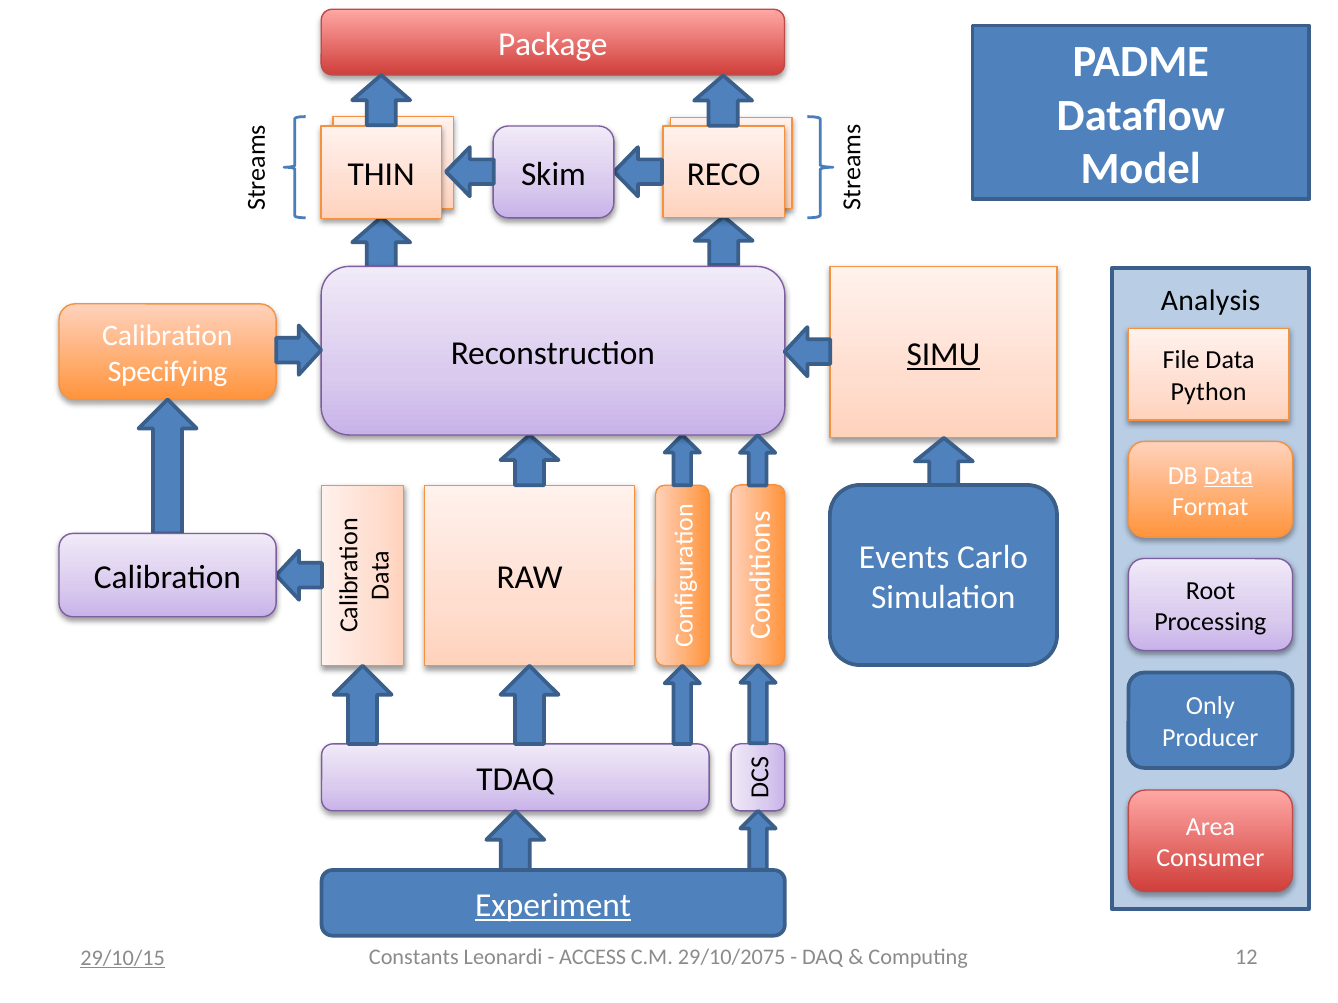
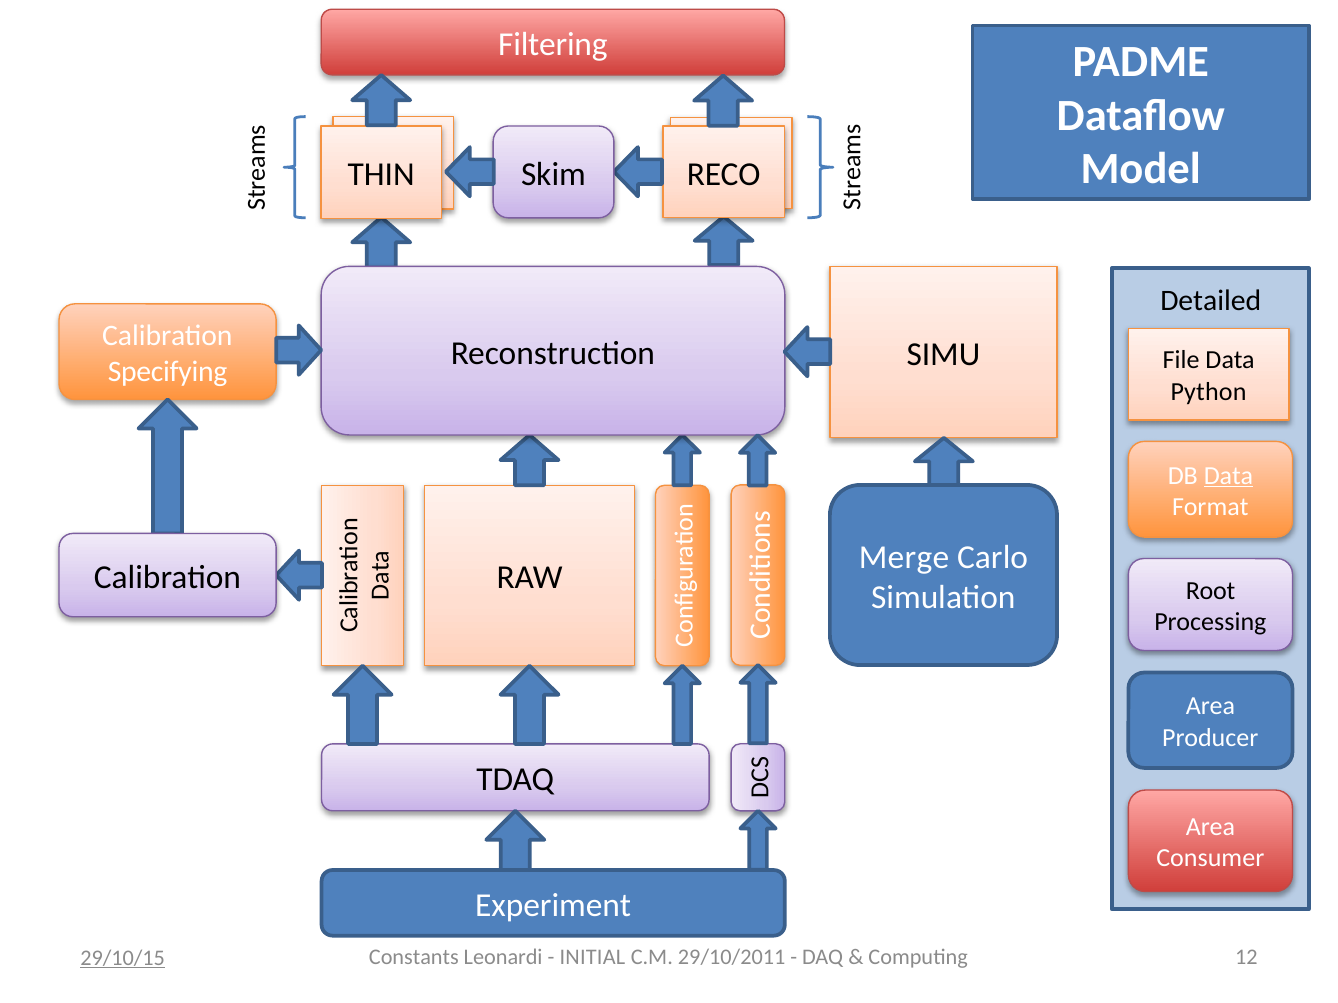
Package: Package -> Filtering (553, 44)
Analysis: Analysis -> Detailed (1211, 301)
SIMU underline: present -> none (943, 355)
Events: Events -> Merge (904, 558)
Only: Only -> Area (1210, 707)
Experiment underline: present -> none (553, 906)
ACCESS: ACCESS -> INITIAL (592, 958)
29/10/2075: 29/10/2075 -> 29/10/2011 (732, 958)
